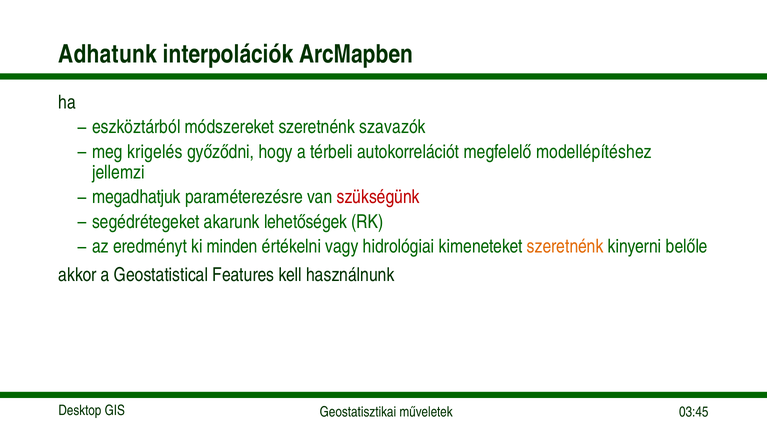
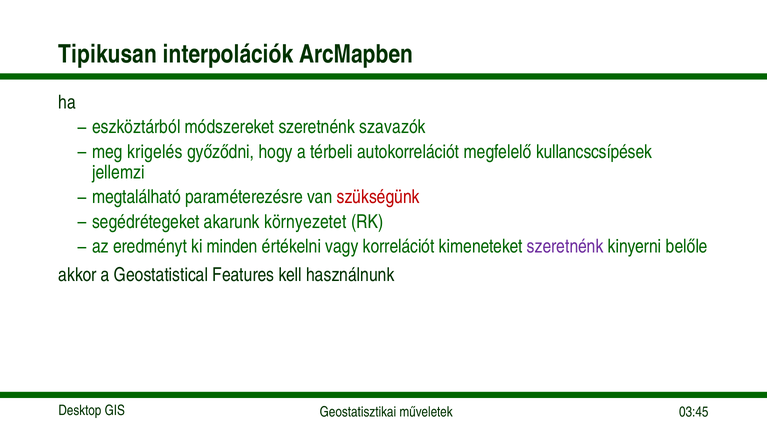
Adhatunk: Adhatunk -> Tipikusan (108, 54)
modellépítéshez: modellépítéshez -> kullancscsípések (594, 152)
megadhatjuk: megadhatjuk -> megtalálható (136, 197)
lehetőségek: lehetőségek -> környezetet (305, 222)
hidrológiai: hidrológiai -> korrelációt (399, 247)
szeretnénk colour: orange -> purple (565, 247)
